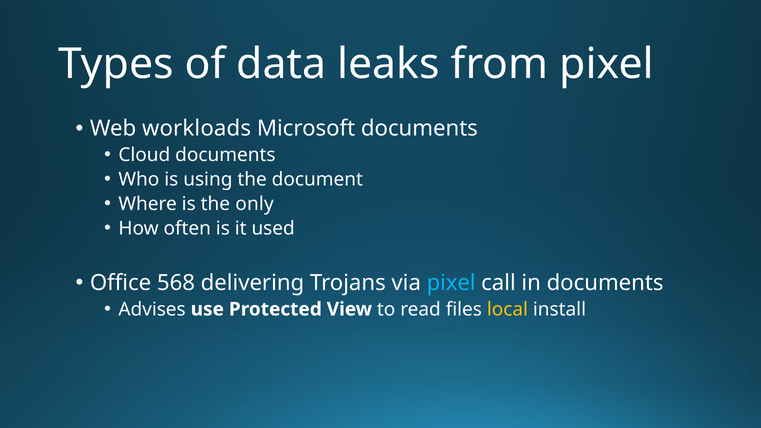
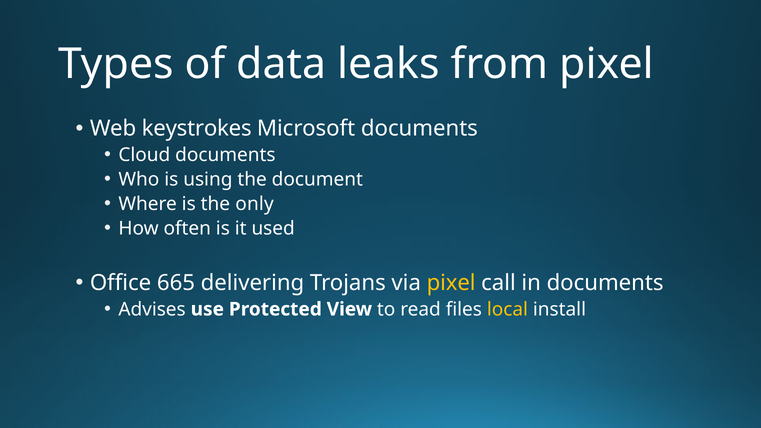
workloads: workloads -> keystrokes (197, 129)
568: 568 -> 665 (176, 283)
pixel colour: light blue -> yellow (451, 283)
